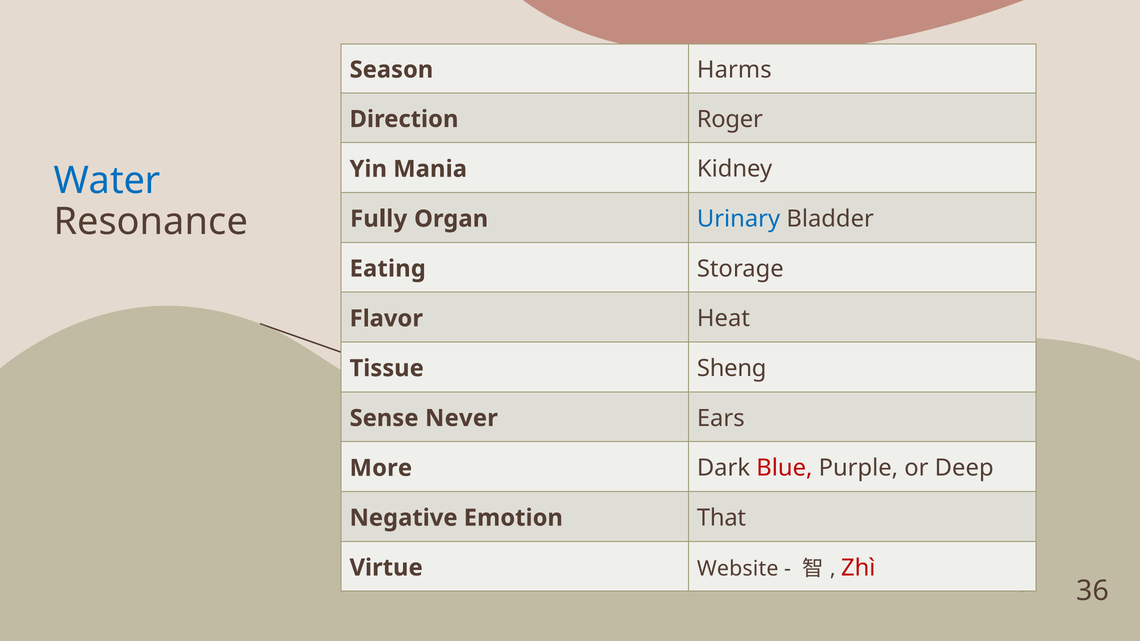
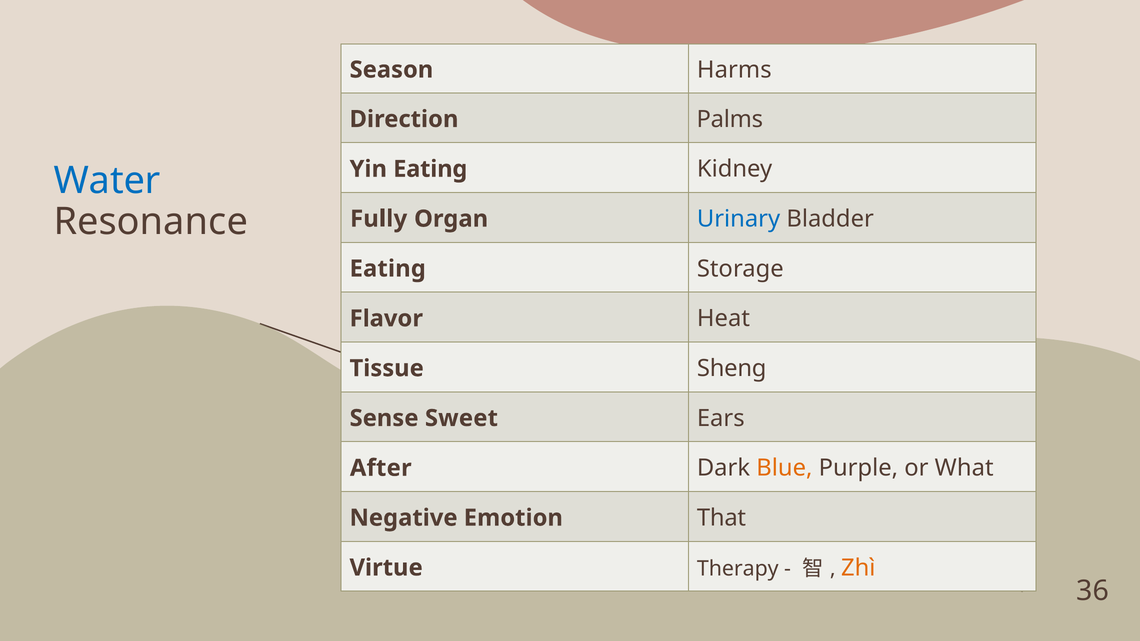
Roger: Roger -> Palms (730, 119)
Yin Mania: Mania -> Eating (430, 169)
Never: Never -> Sweet (461, 418)
More: More -> After (381, 468)
Blue colour: red -> orange (784, 468)
Deep: Deep -> What (964, 468)
Website: Website -> Therapy (738, 569)
Zhì colour: red -> orange (858, 568)
